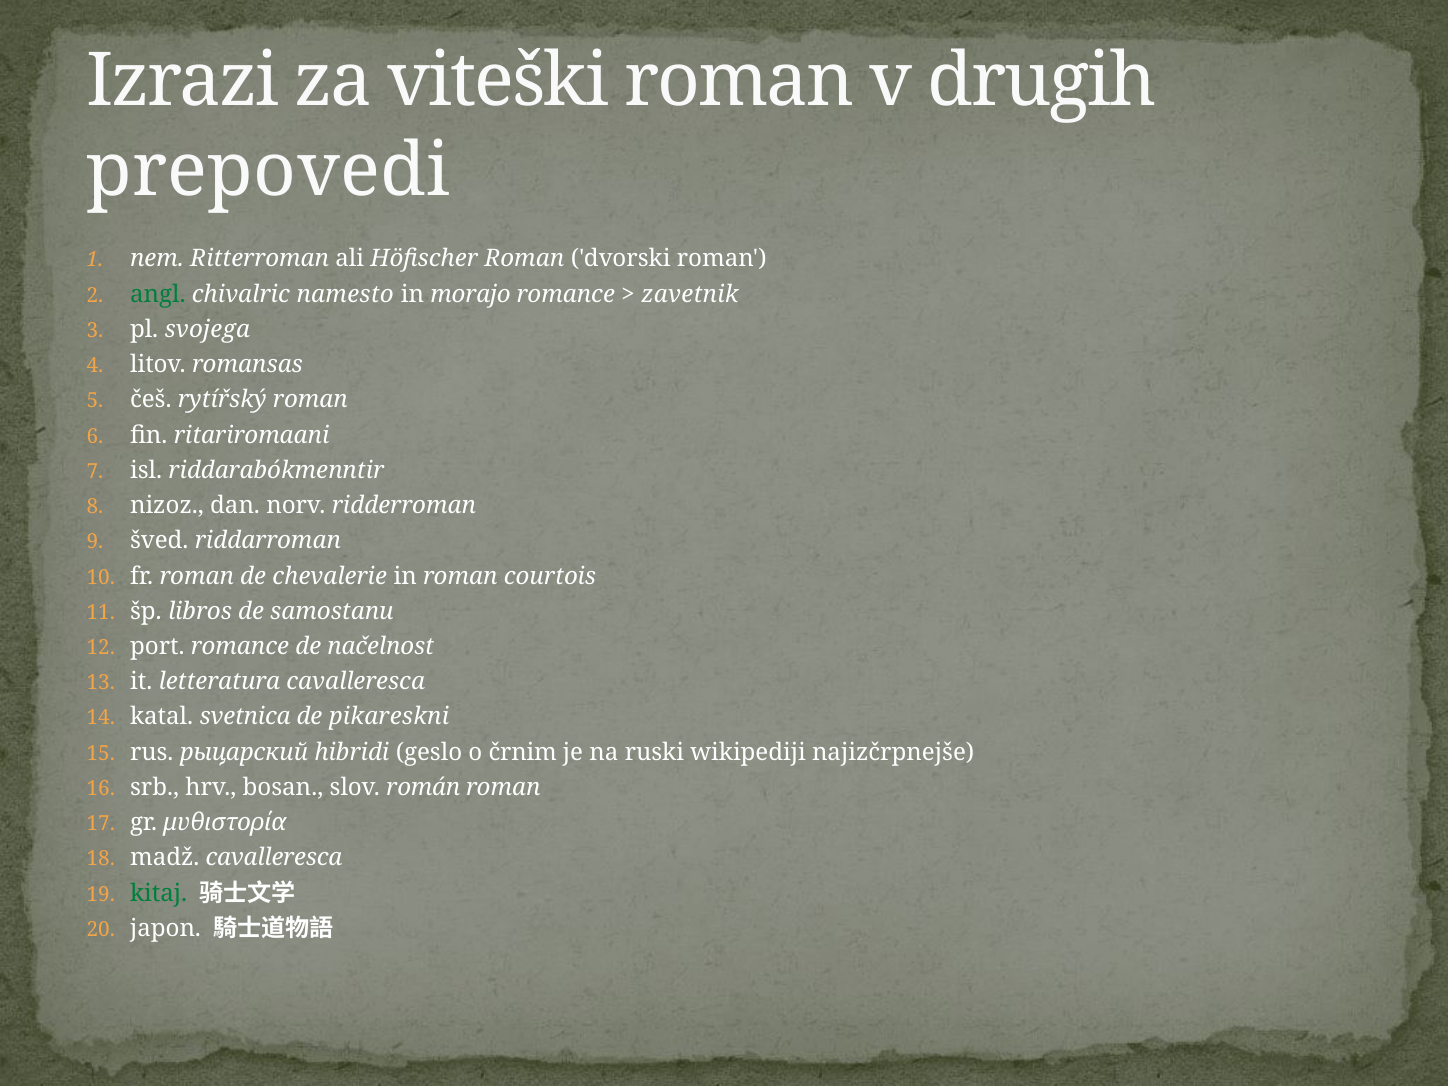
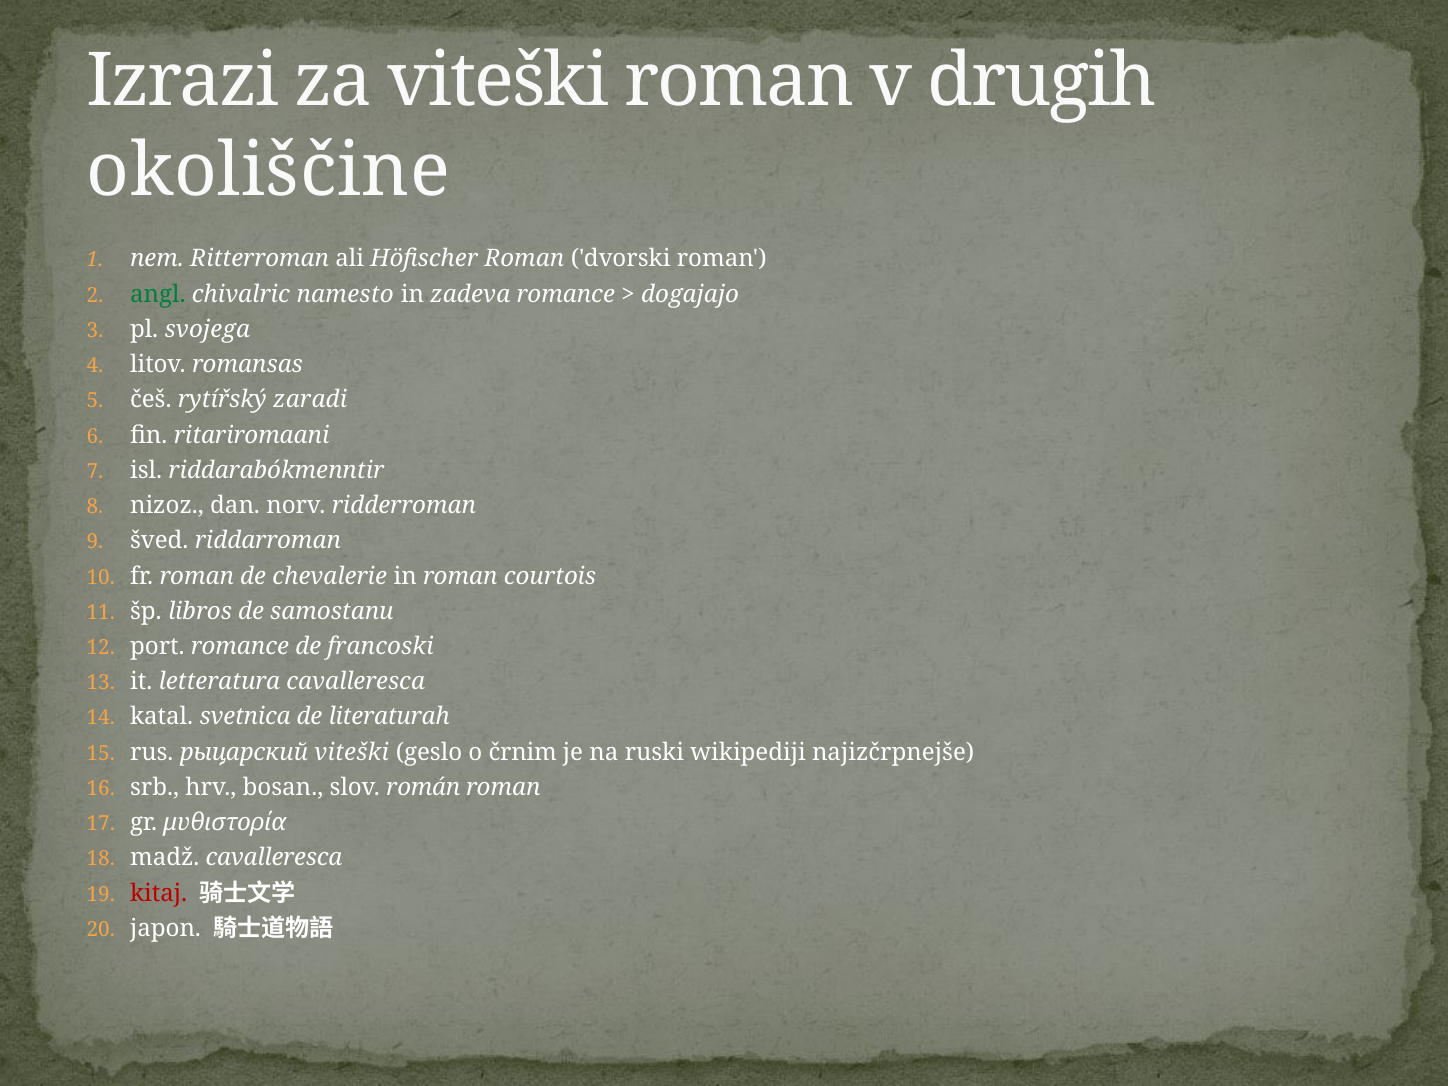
prepovedi: prepovedi -> okoliščine (268, 171)
morajo: morajo -> zadeva (470, 294)
zavetnik: zavetnik -> dogajajo (690, 294)
rytířský roman: roman -> zaradi (310, 400)
načelnost: načelnost -> francoski (380, 647)
pikareskni: pikareskni -> literaturah (389, 717)
рыцарский hibridi: hibridi -> viteški (352, 752)
kitaj colour: green -> red (159, 893)
